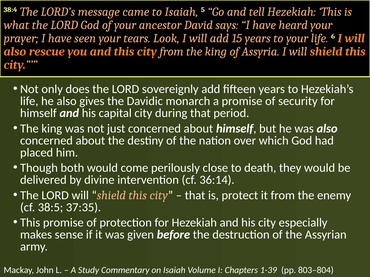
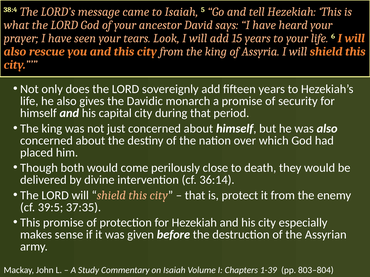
38:5: 38:5 -> 39:5 (50, 208)
